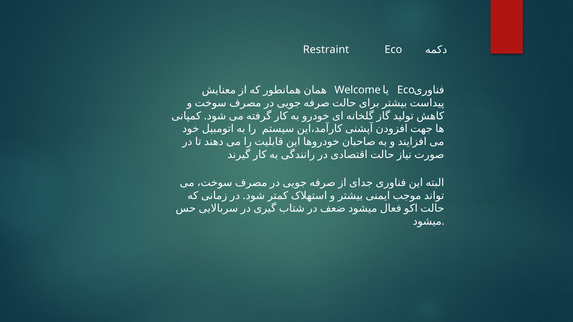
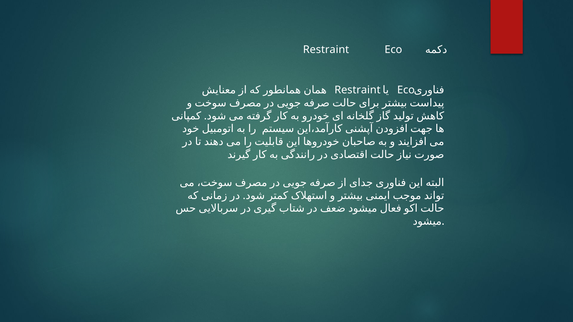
Welcome: Welcome -> Restraint (357, 90)
